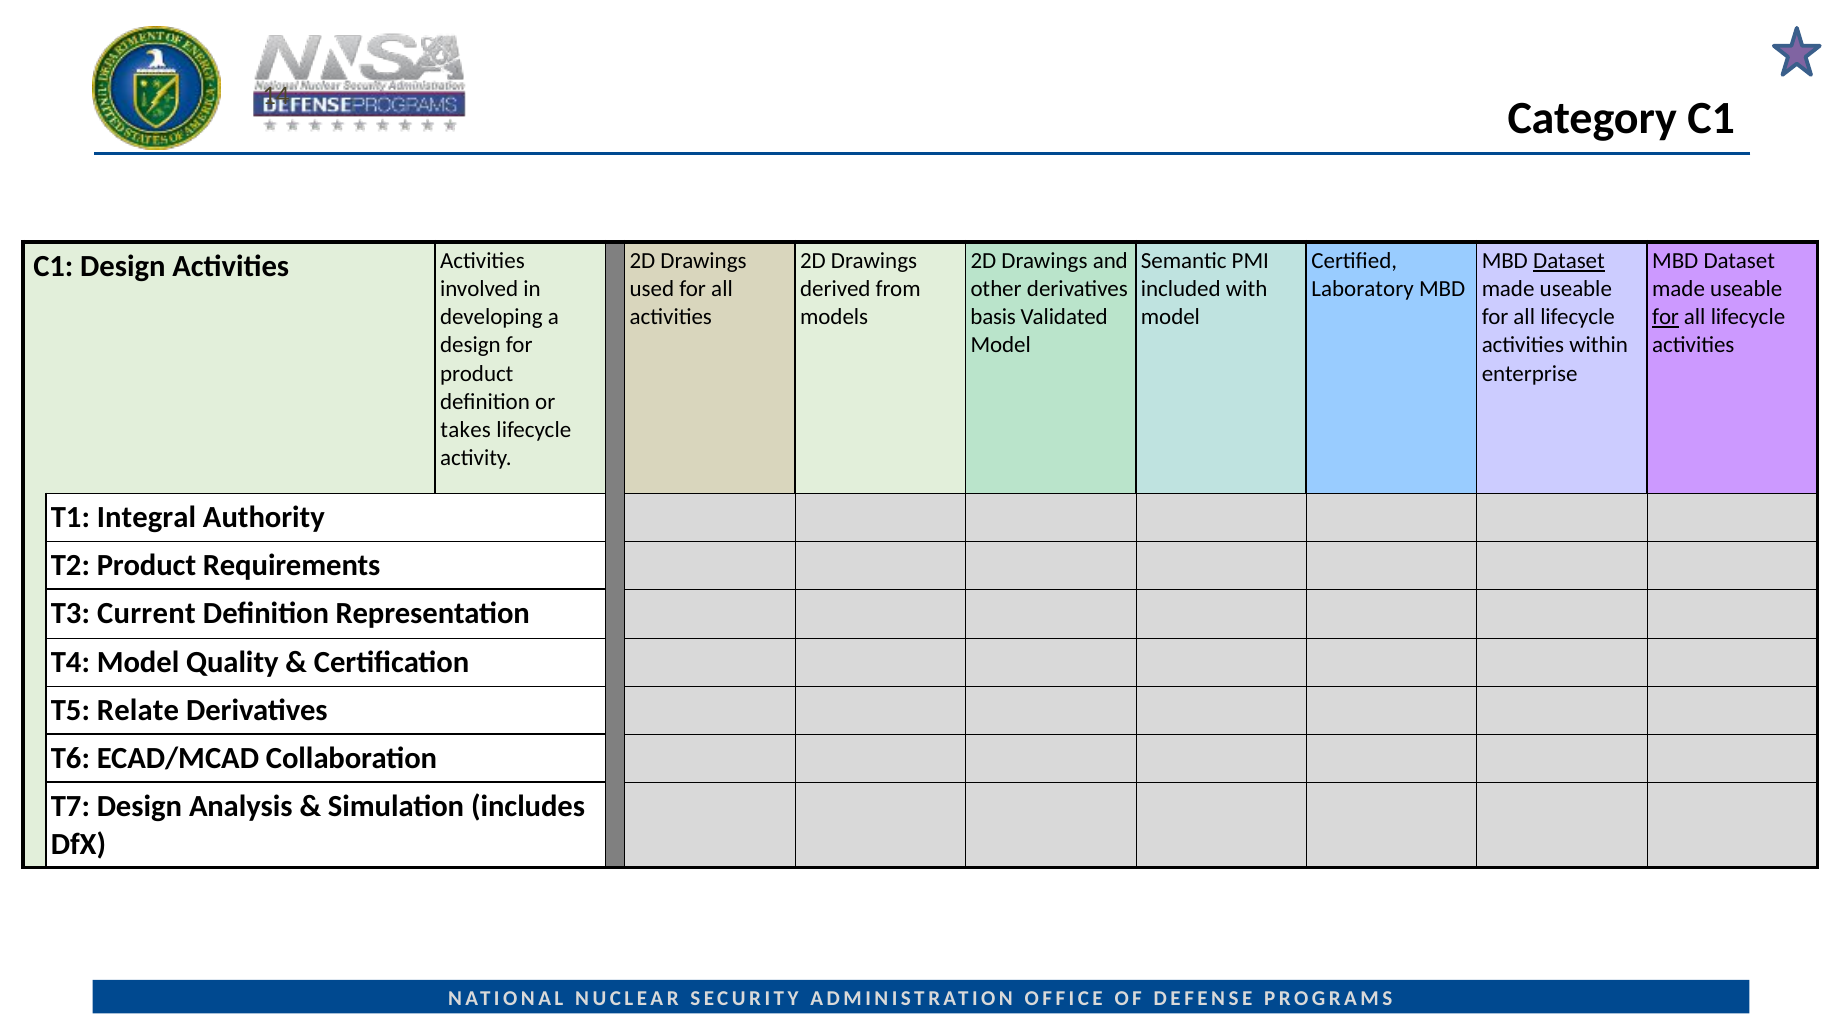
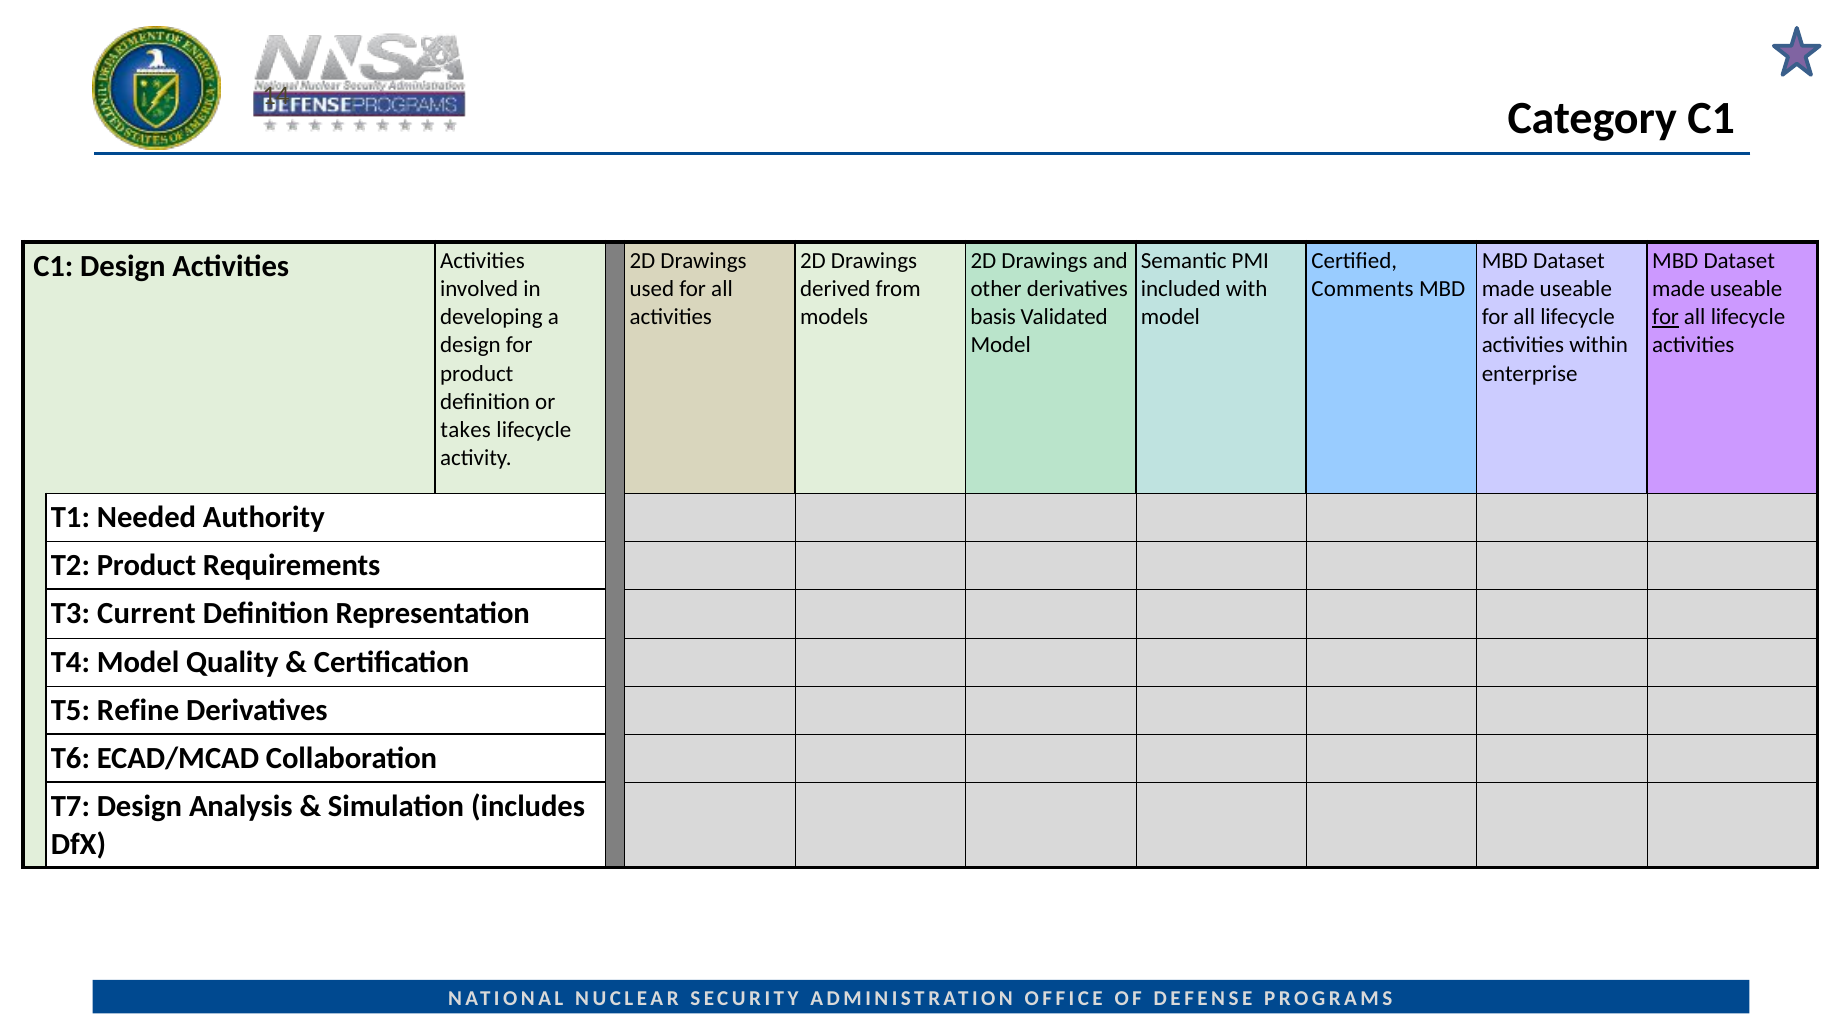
Dataset underline: present -> none (1569, 261)
Laboratory: Laboratory -> Comments (1362, 289)
Integral: Integral -> Needed (147, 518)
Relate: Relate -> Refine (138, 710)
